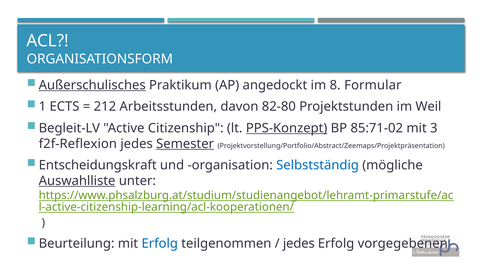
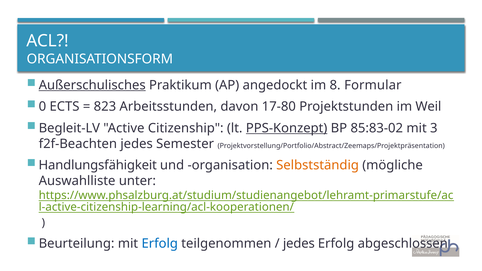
1: 1 -> 0 (42, 107)
212: 212 -> 823 (105, 107)
82-80: 82-80 -> 17-80 (279, 107)
85:71-02: 85:71-02 -> 85:83-02 (377, 128)
f2f-Reflexion: f2f-Reflexion -> f2f-Beachten (78, 144)
Semester underline: present -> none (185, 144)
Entscheidungskraft: Entscheidungskraft -> Handlungsfähigkeit (98, 165)
Selbstständig colour: blue -> orange (318, 165)
Auswahlliste underline: present -> none (77, 181)
vorgegebenen: vorgegebenen -> abgeschlossen (403, 244)
